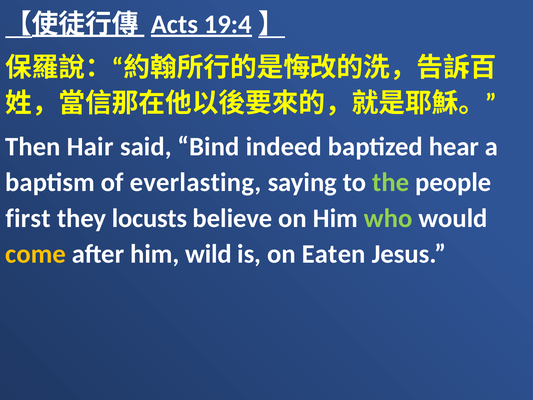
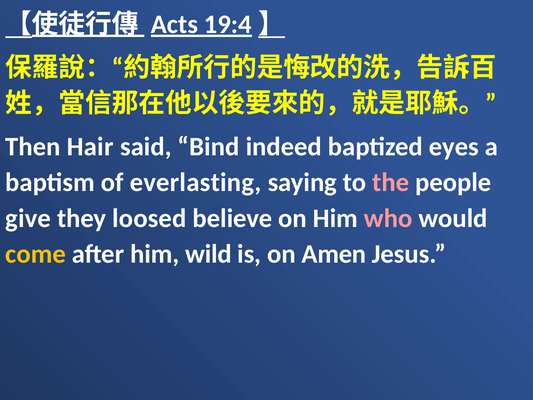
hear: hear -> eyes (454, 147)
the colour: light green -> pink (391, 182)
first: first -> give (28, 218)
locusts: locusts -> loosed (149, 218)
who colour: light green -> pink (388, 218)
Eaten: Eaten -> Amen (334, 254)
